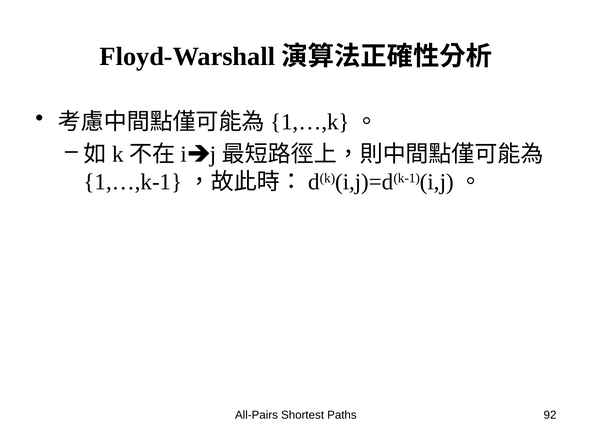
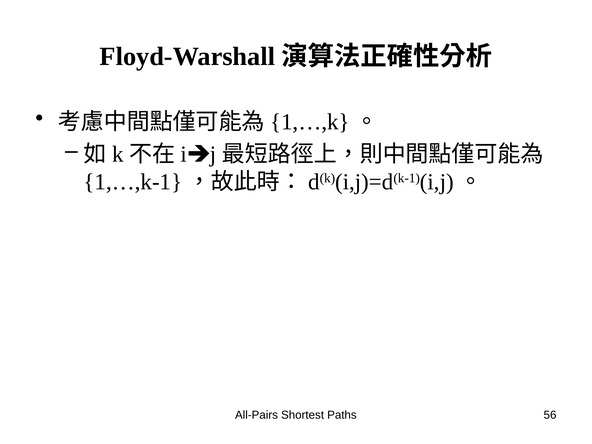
92: 92 -> 56 (550, 415)
